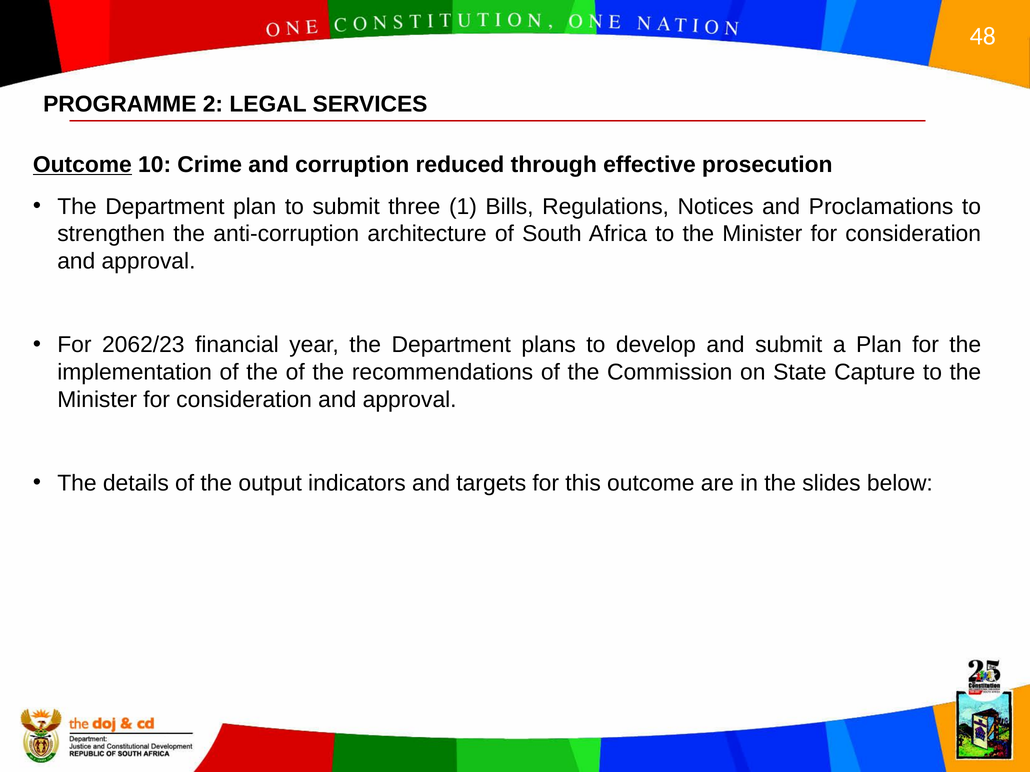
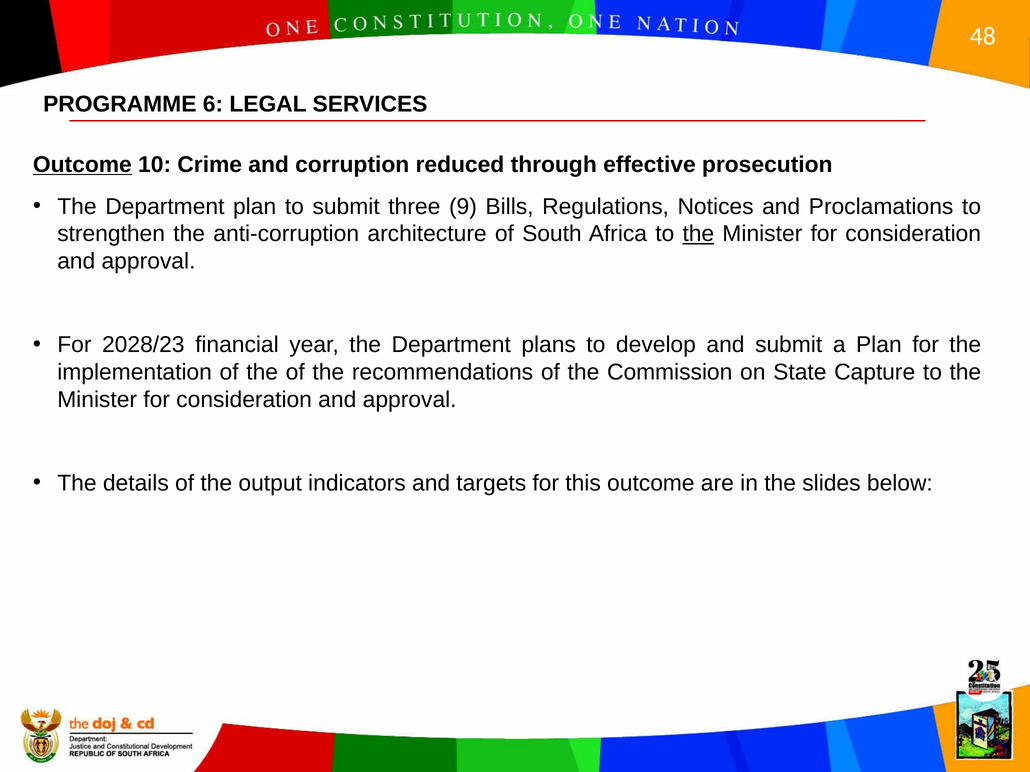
2: 2 -> 6 (213, 104)
1: 1 -> 9 (463, 207)
the underline: none -> present (698, 234)
2062/23: 2062/23 -> 2028/23 (143, 345)
